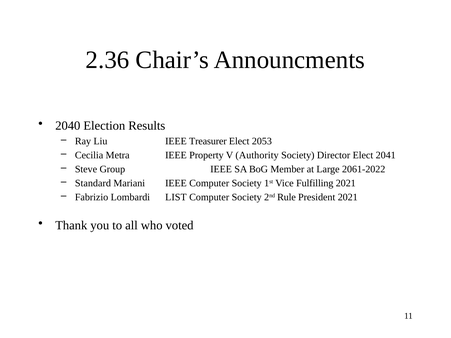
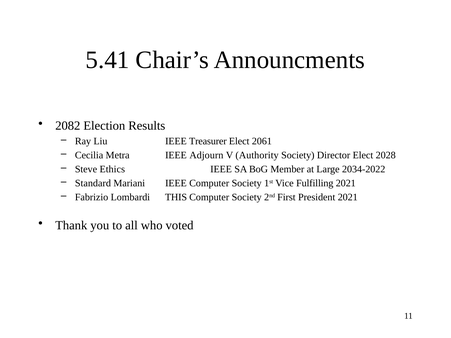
2.36: 2.36 -> 5.41 (108, 60)
2040: 2040 -> 2082 (68, 126)
2053: 2053 -> 2061 (262, 141)
Property: Property -> Adjourn (206, 155)
2041: 2041 -> 2028 (386, 155)
Group: Group -> Ethics (112, 169)
2061-2022: 2061-2022 -> 2034-2022 (364, 169)
LIST: LIST -> THIS (176, 197)
Rule: Rule -> First (286, 197)
